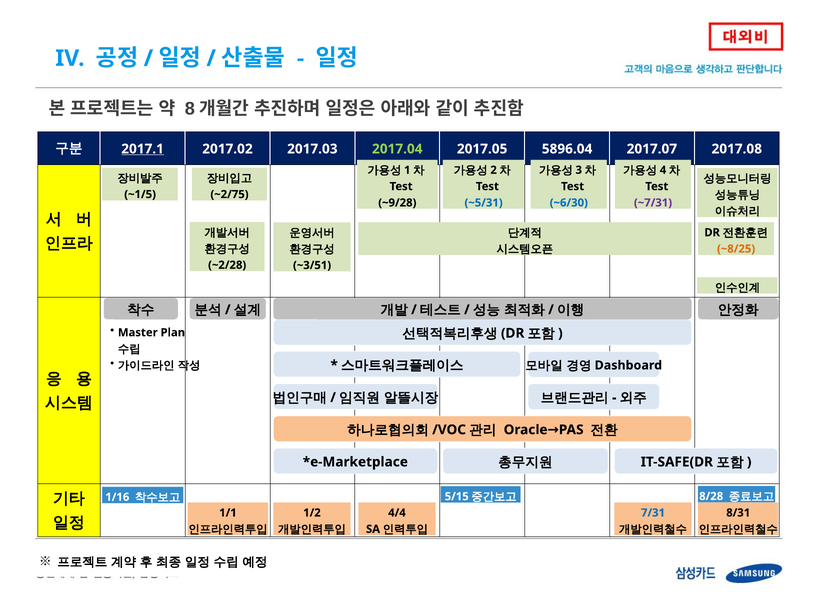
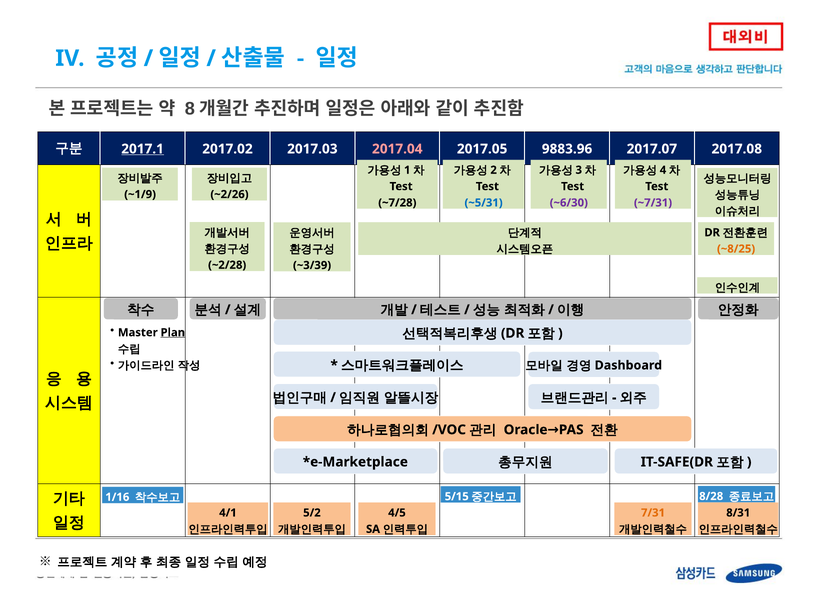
2017.04 colour: light green -> pink (397, 149)
5896.04: 5896.04 -> 9883.96 (567, 149)
~1/5: ~1/5 -> ~1/9 (140, 194)
~2/75: ~2/75 -> ~2/26 (229, 194)
~9/28: ~9/28 -> ~7/28 (397, 203)
~6/30 colour: blue -> purple (569, 203)
~3/51: ~3/51 -> ~3/39 (312, 265)
Plan underline: none -> present (173, 332)
1/1: 1/1 -> 4/1 (228, 513)
1/2: 1/2 -> 5/2 (312, 513)
4/4: 4/4 -> 4/5 (397, 513)
7/31 colour: blue -> orange (653, 513)
